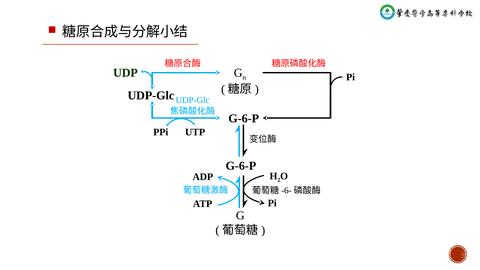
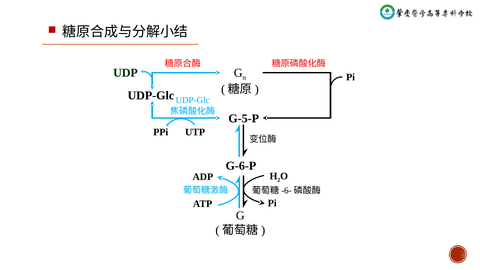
G-6-P: G-6-P -> G-5-P (244, 119)
